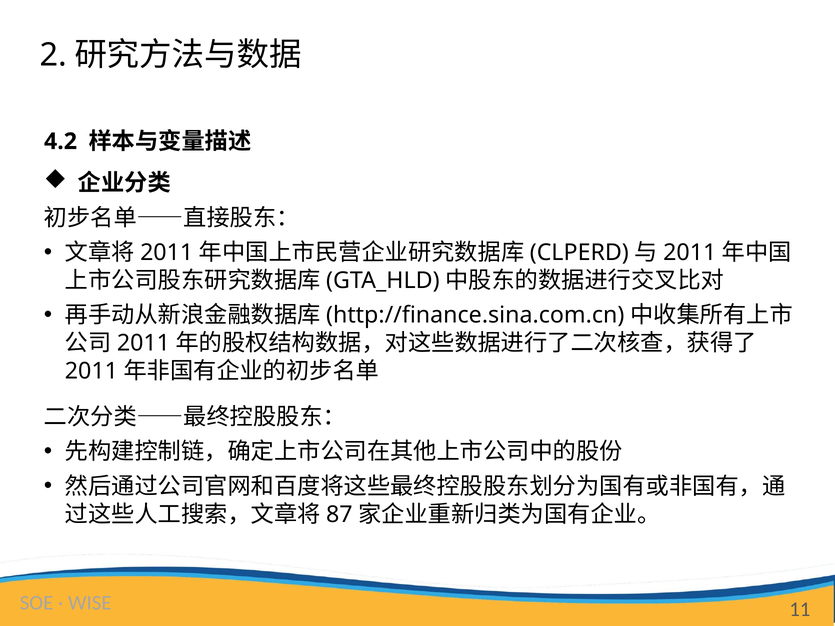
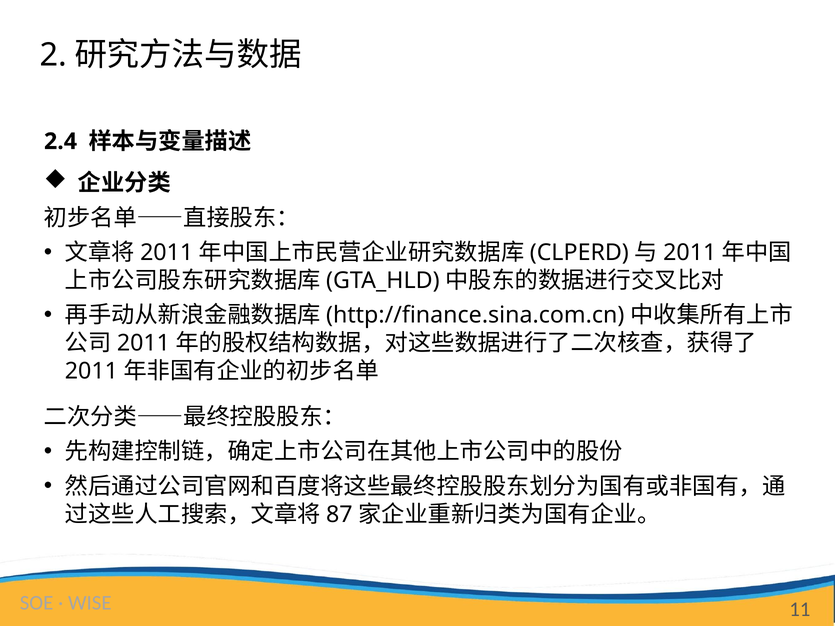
4.2: 4.2 -> 2.4 (61, 141)
